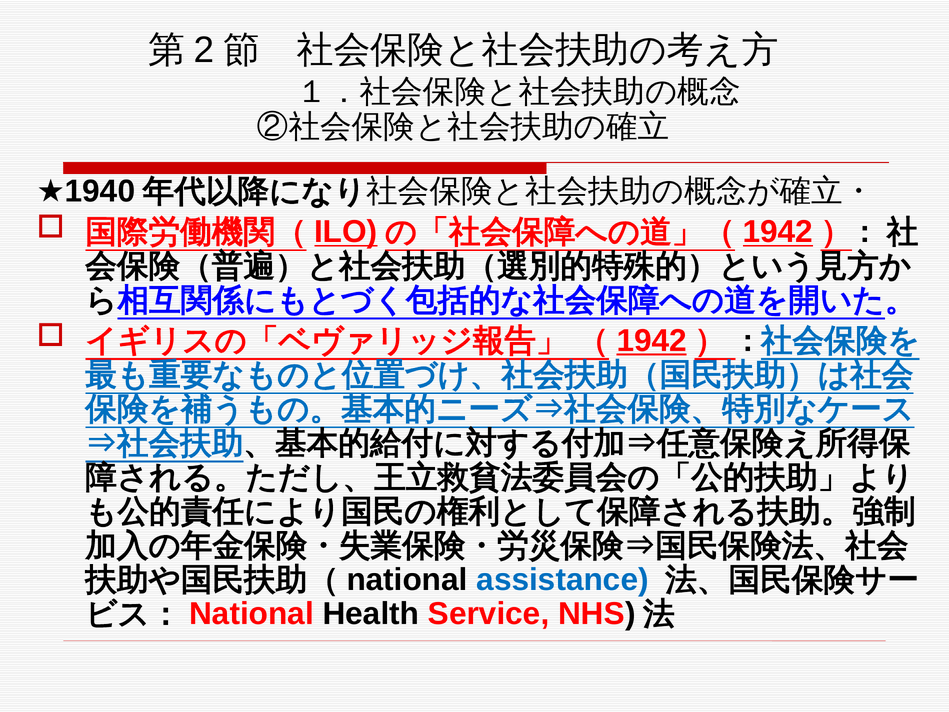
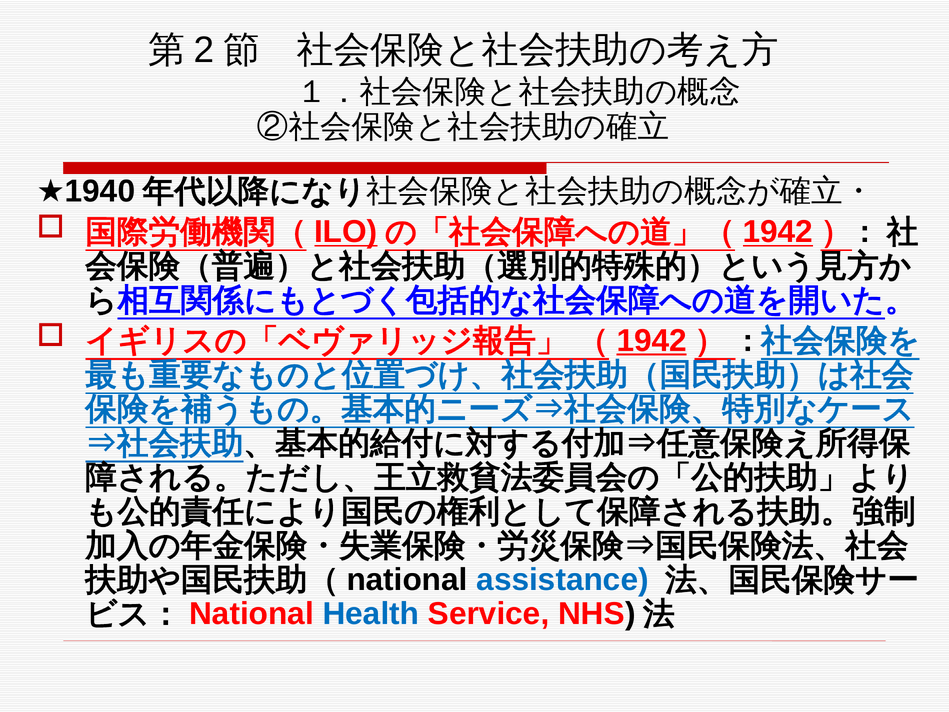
Health colour: black -> blue (371, 614)
